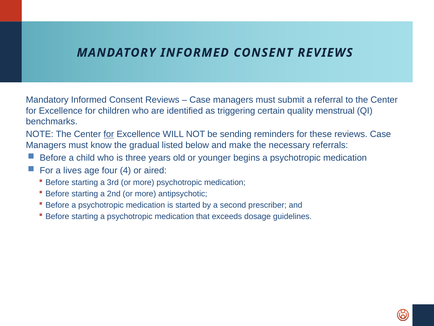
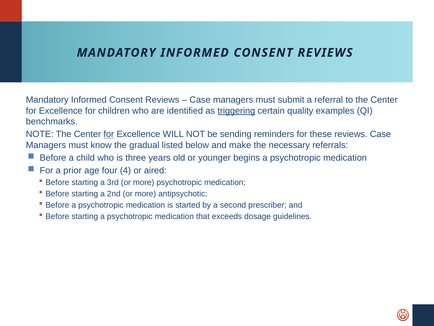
triggering underline: none -> present (236, 111)
menstrual: menstrual -> examples (335, 111)
lives: lives -> prior (72, 170)
